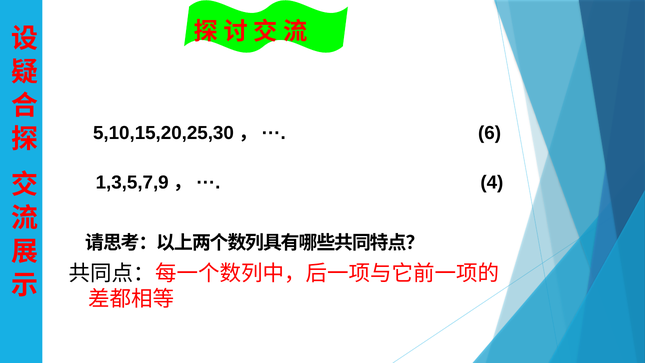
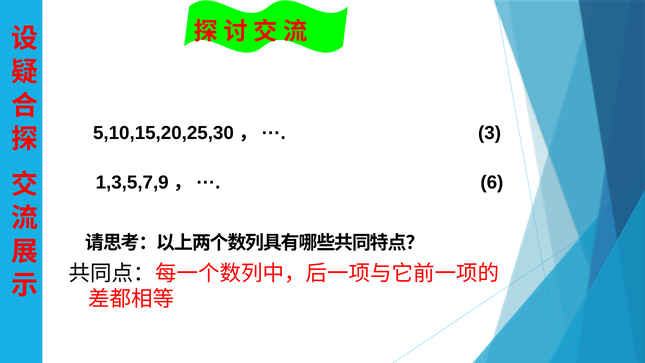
6: 6 -> 3 (490, 133)
4: 4 -> 6 (492, 183)
